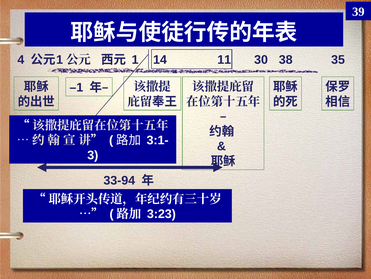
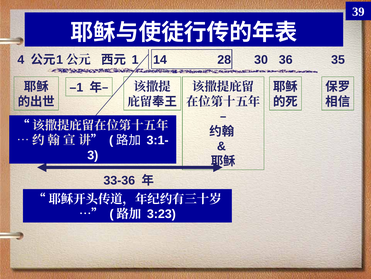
11: 11 -> 28 (224, 60)
38: 38 -> 36 (286, 60)
33-94: 33-94 -> 33-36 (119, 180)
